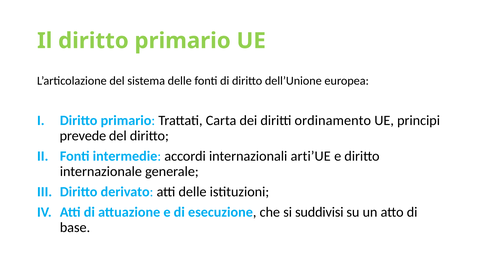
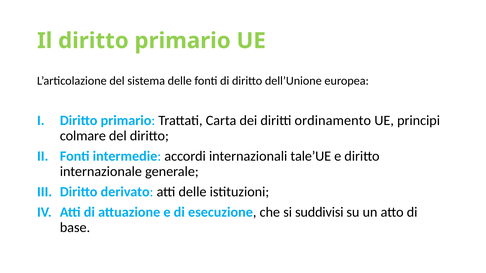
prevede: prevede -> colmare (83, 136)
arti’UE: arti’UE -> tale’UE (311, 156)
